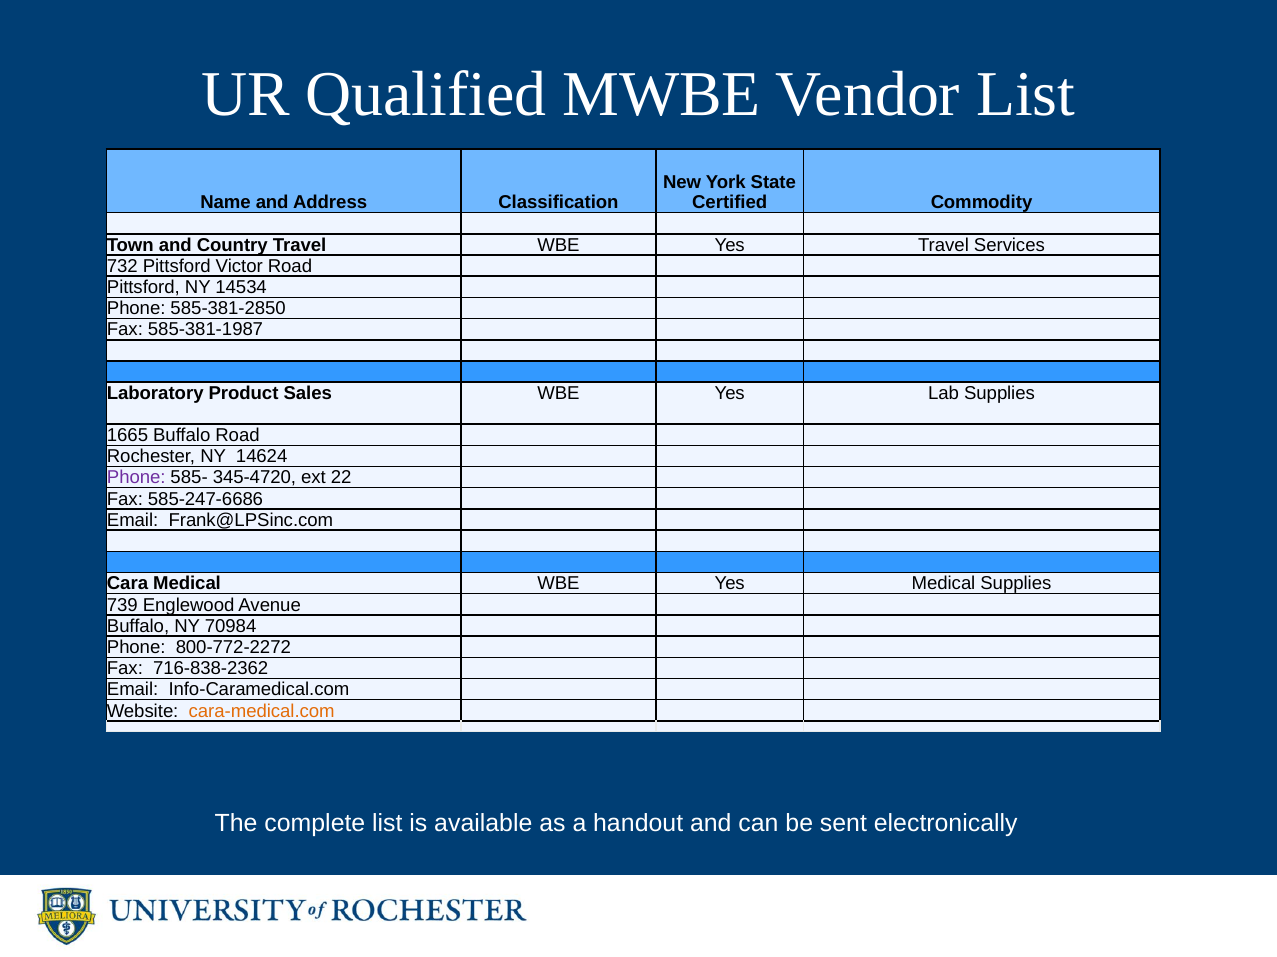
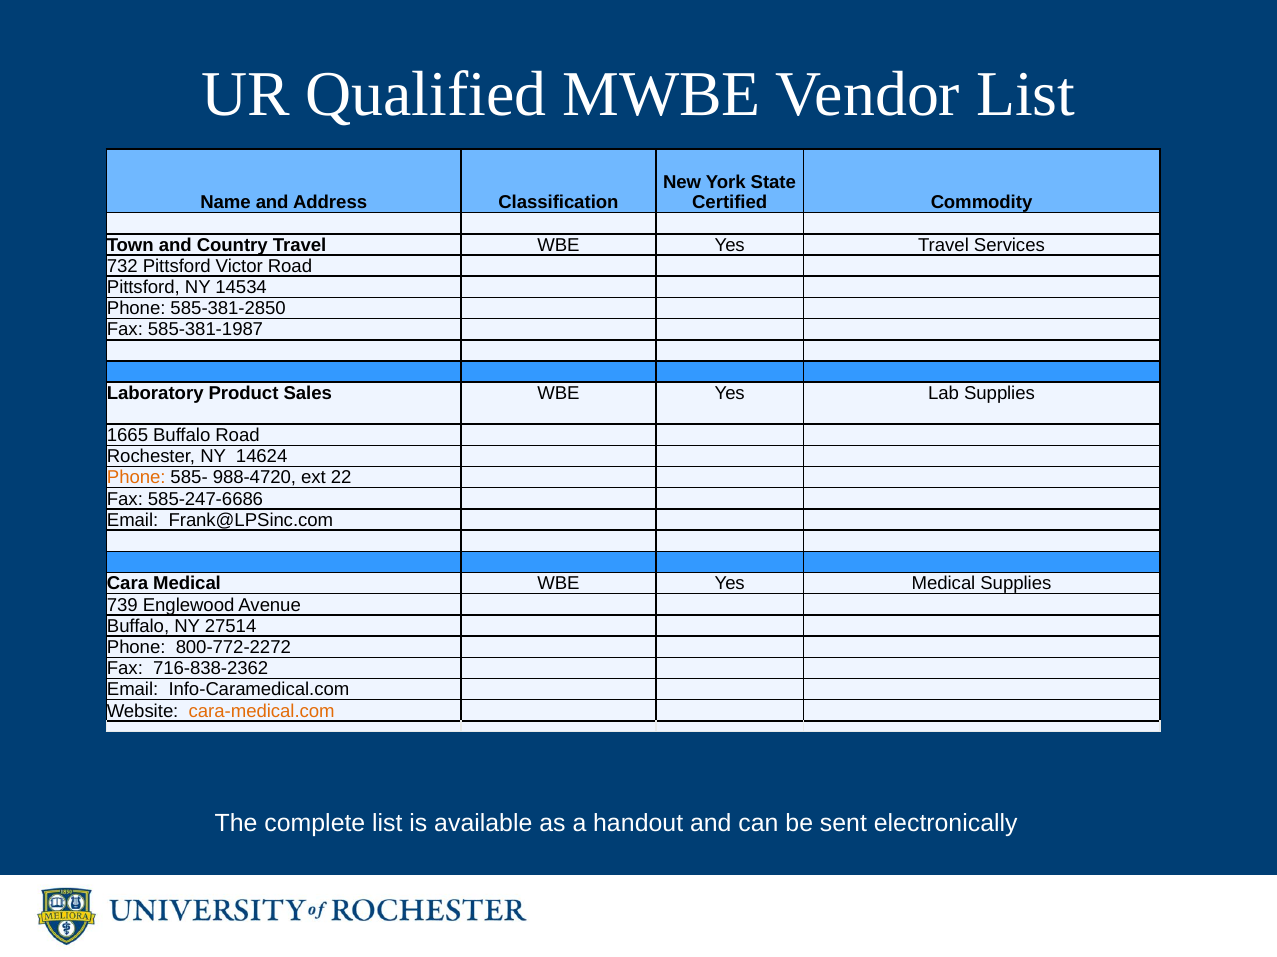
Phone colour: purple -> orange (136, 478)
345-4720: 345-4720 -> 988-4720 (254, 478)
70984: 70984 -> 27514 (231, 627)
